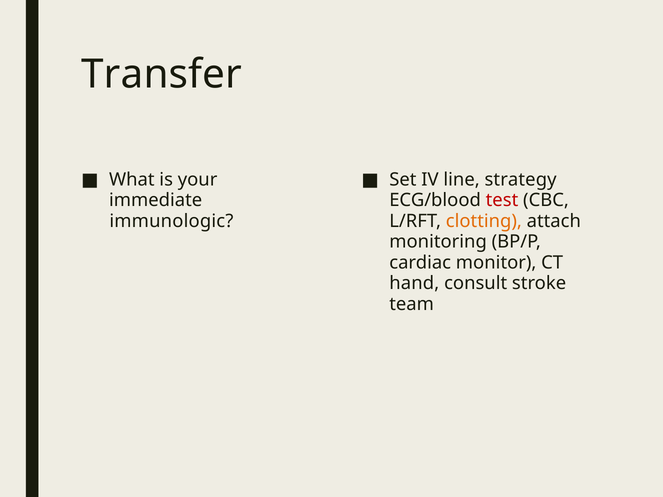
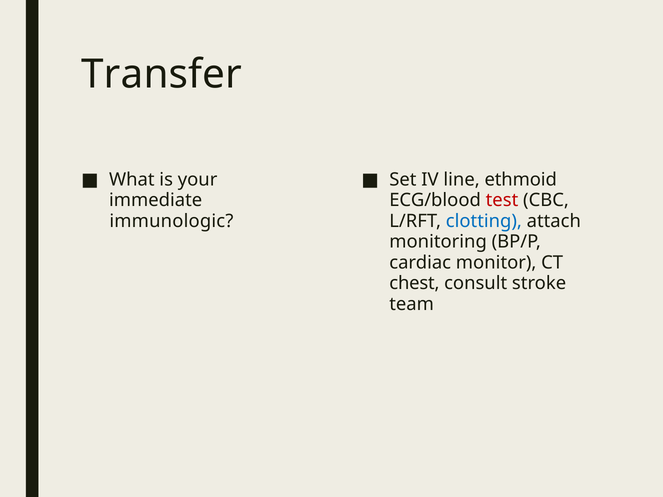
strategy: strategy -> ethmoid (521, 180)
clotting colour: orange -> blue (484, 221)
hand: hand -> chest (414, 283)
